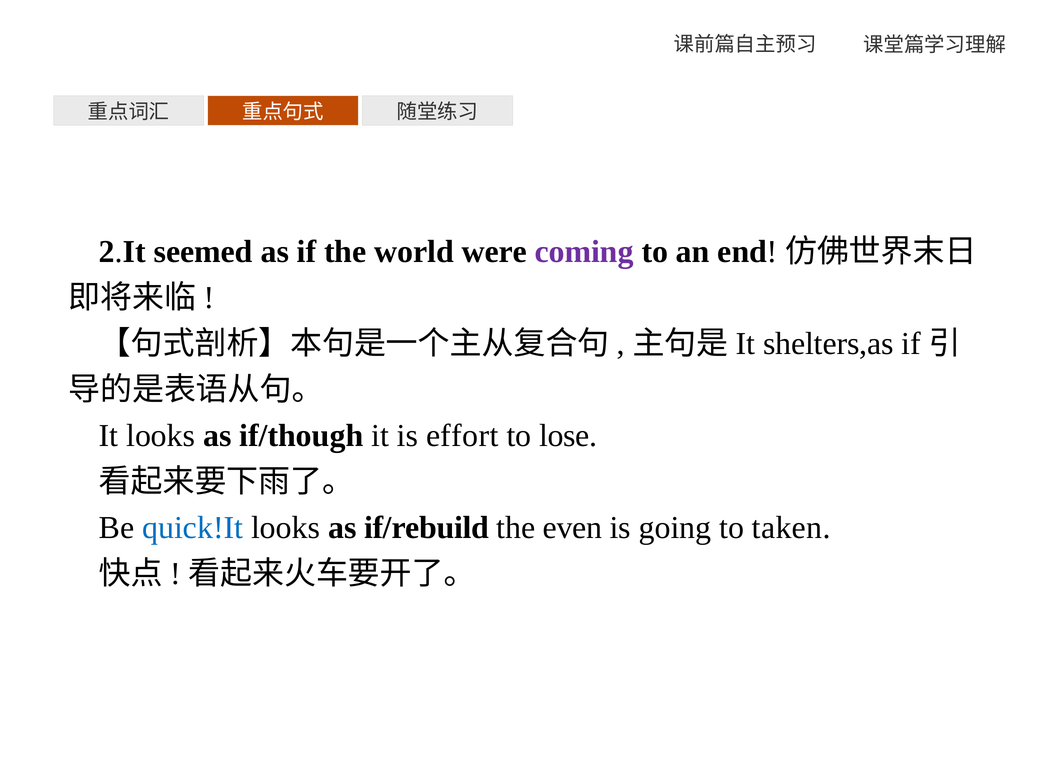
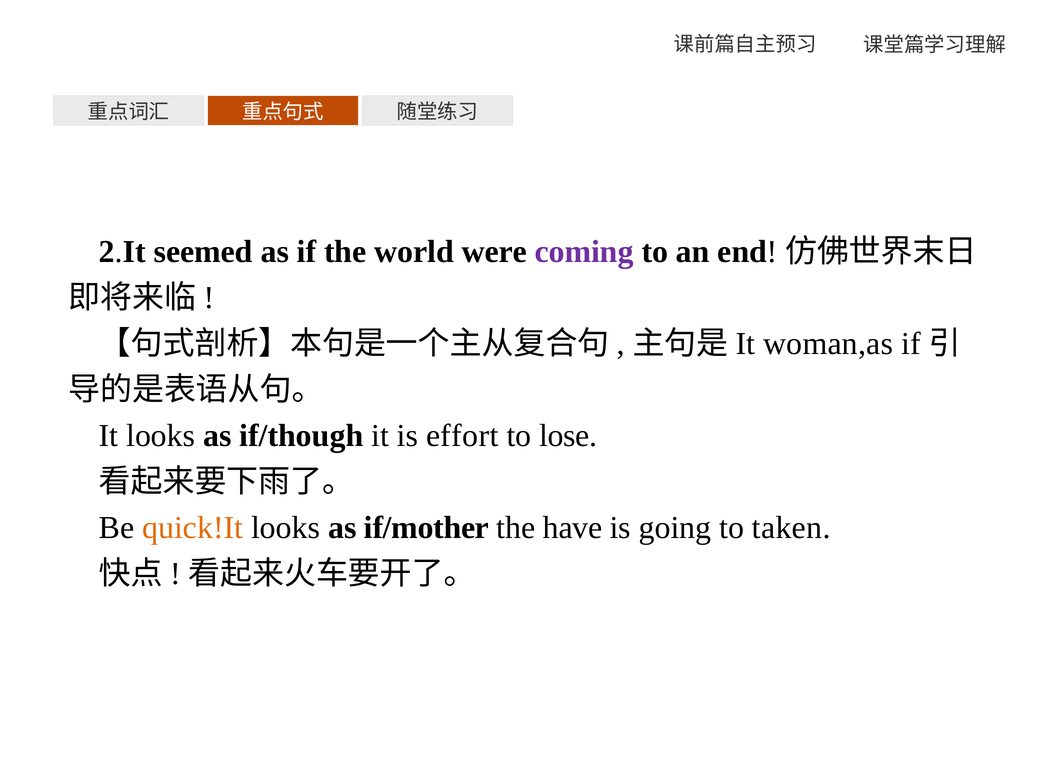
shelters,as: shelters,as -> woman,as (828, 344)
quick!It colour: blue -> orange (193, 528)
if/rebuild: if/rebuild -> if/mother (427, 528)
even: even -> have (573, 528)
